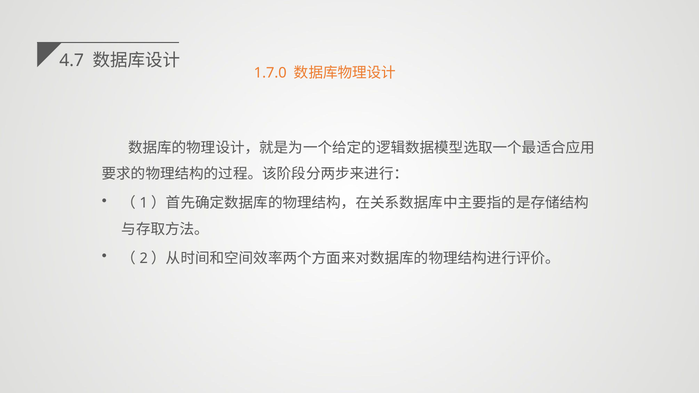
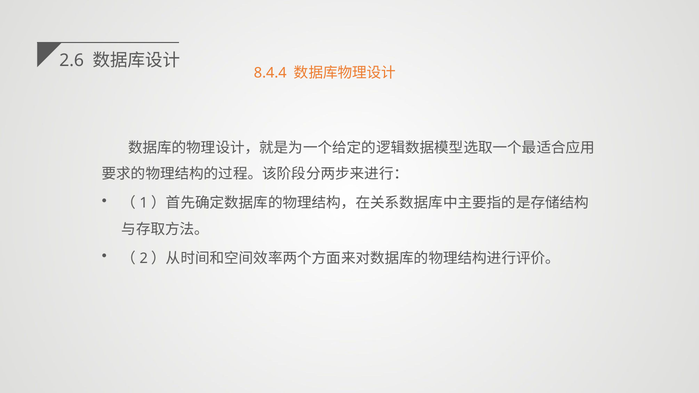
4.7: 4.7 -> 2.6 (72, 60)
1.7.0: 1.7.0 -> 8.4.4 (270, 73)
